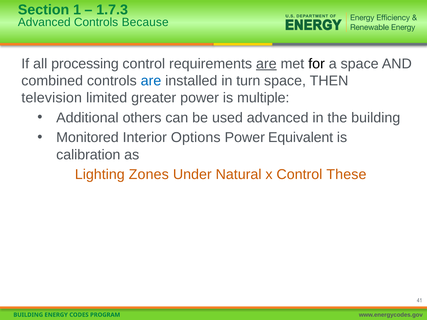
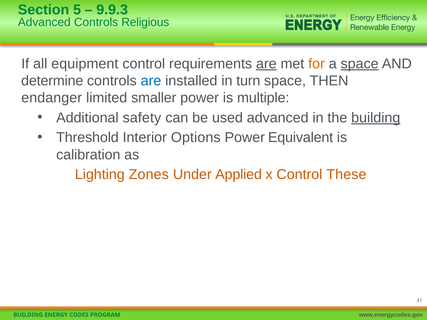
1: 1 -> 5 (77, 10)
1.7.3: 1.7.3 -> 9.9.3 (112, 10)
Because: Because -> Religious (145, 22)
processing: processing -> equipment (85, 64)
for colour: black -> orange (317, 64)
space underline: none -> present (360, 64)
combined: combined -> determine (52, 81)
television: television -> endanger (52, 98)
greater: greater -> smaller (154, 98)
others: others -> safety (142, 118)
building underline: none -> present (376, 118)
Monitored: Monitored -> Threshold (87, 138)
Natural: Natural -> Applied (239, 175)
